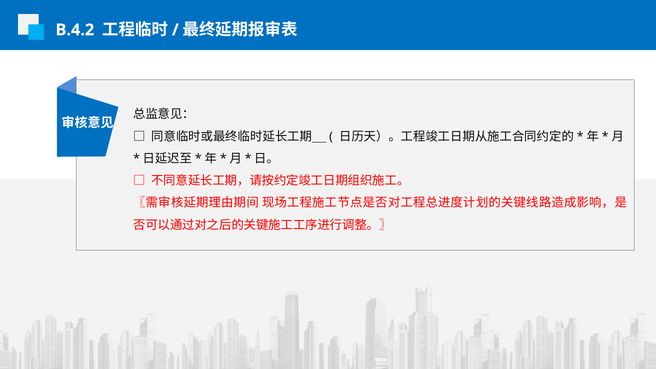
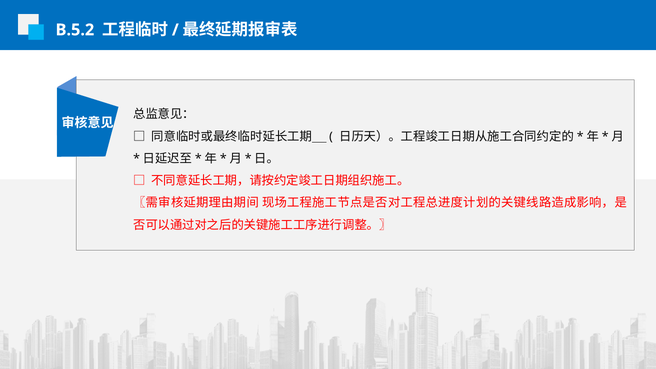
B.4.2: B.4.2 -> B.5.2 (75, 30)
